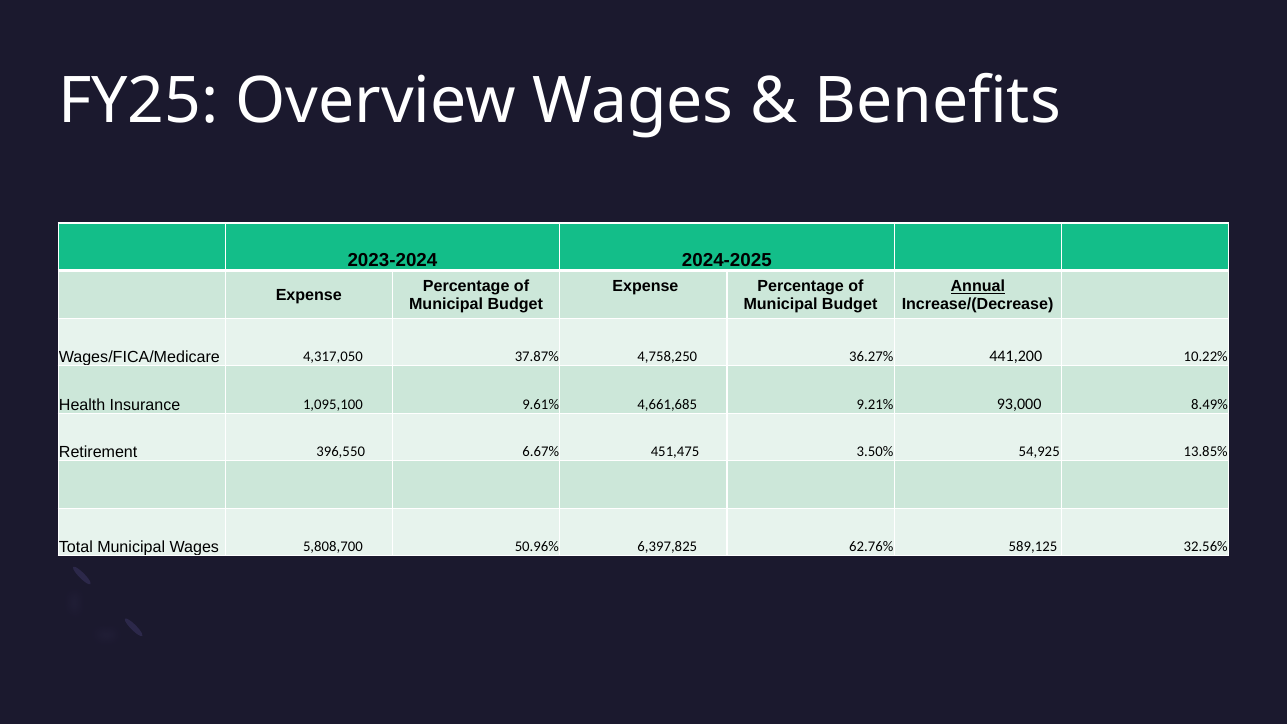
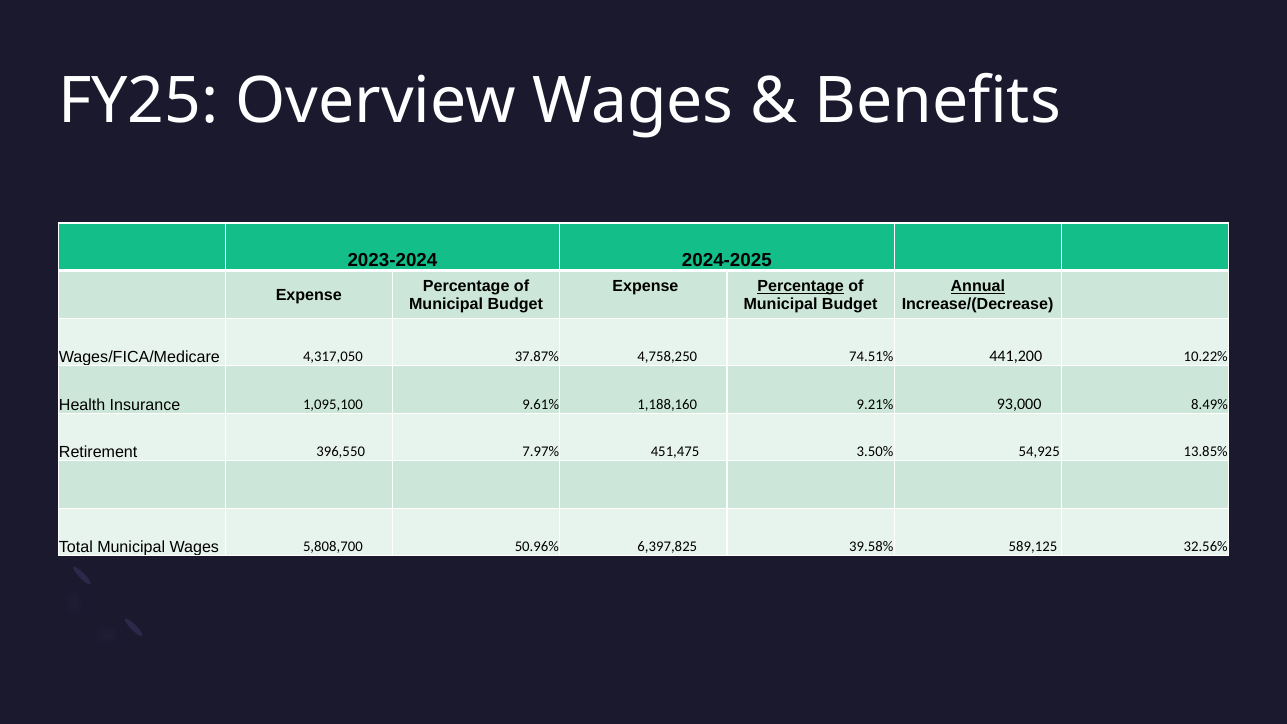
Percentage underline: none -> present (801, 286)
36.27%: 36.27% -> 74.51% (871, 357)
4,661,685: 4,661,685 -> 1,188,160 (667, 404)
6.67%: 6.67% -> 7.97% (541, 452)
62.76%: 62.76% -> 39.58% (871, 547)
